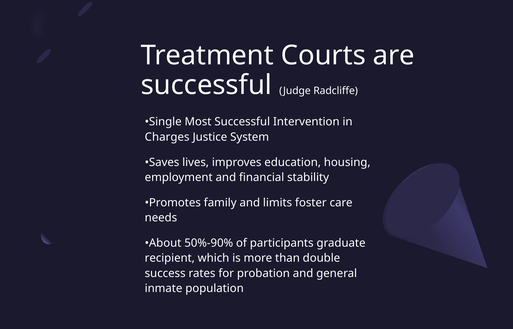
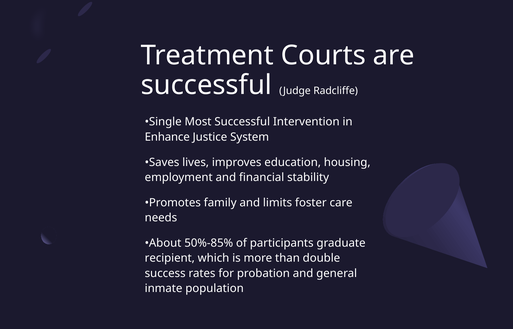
Charges: Charges -> Enhance (167, 137)
50%-90%: 50%-90% -> 50%-85% (209, 243)
